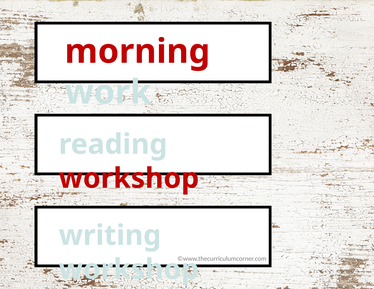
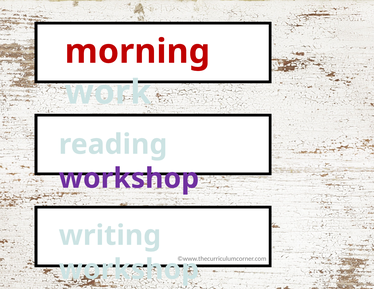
workshop colour: red -> purple (129, 178)
